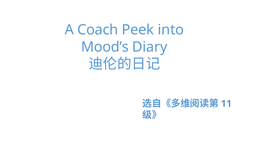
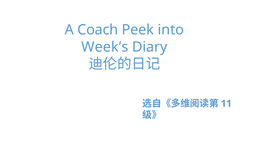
Mood’s: Mood’s -> Week’s (105, 47)
